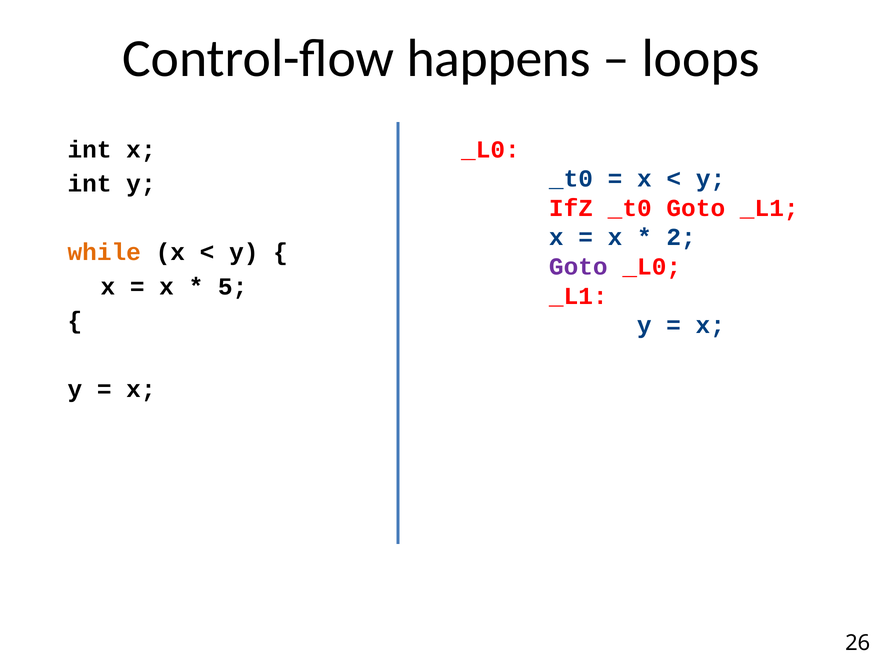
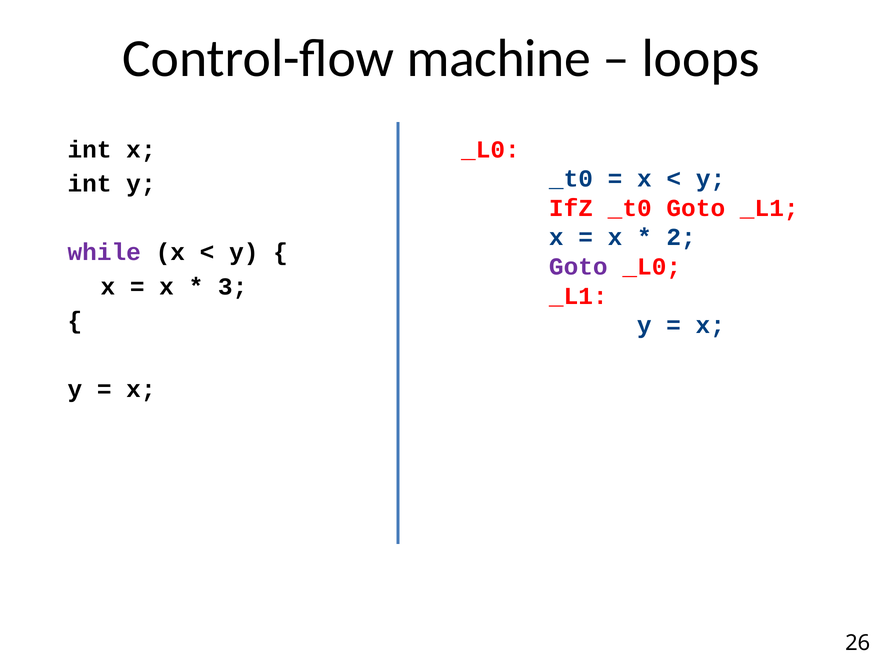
happens: happens -> machine (499, 59)
while colour: orange -> purple (104, 252)
5: 5 -> 3 (233, 287)
